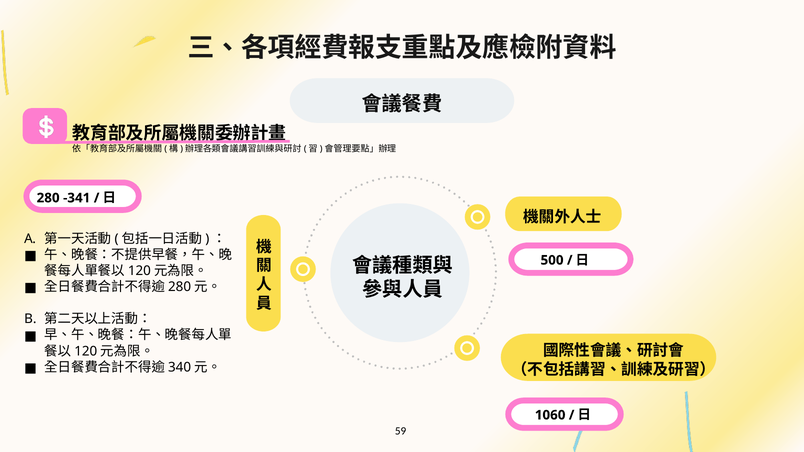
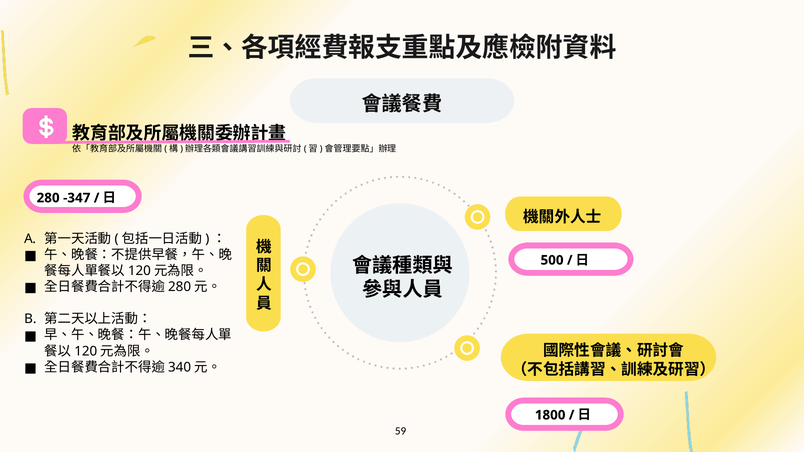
-341: -341 -> -347 (77, 198)
1060: 1060 -> 1800 (550, 415)
